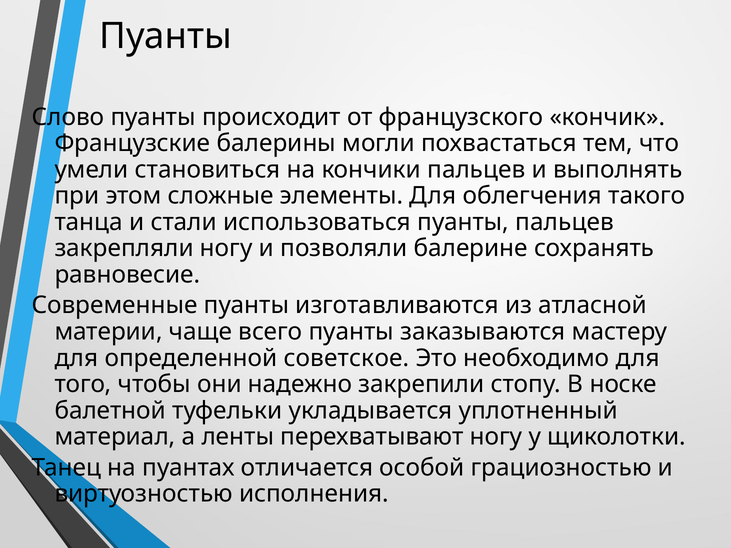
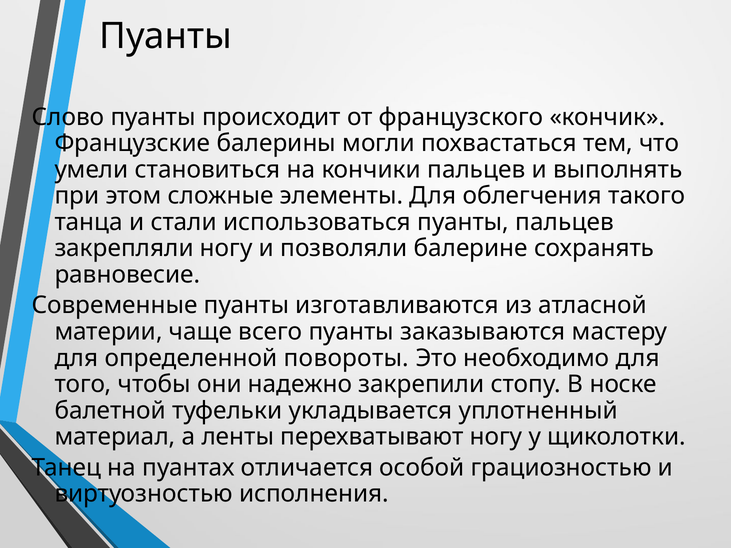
советское: советское -> повороты (346, 358)
